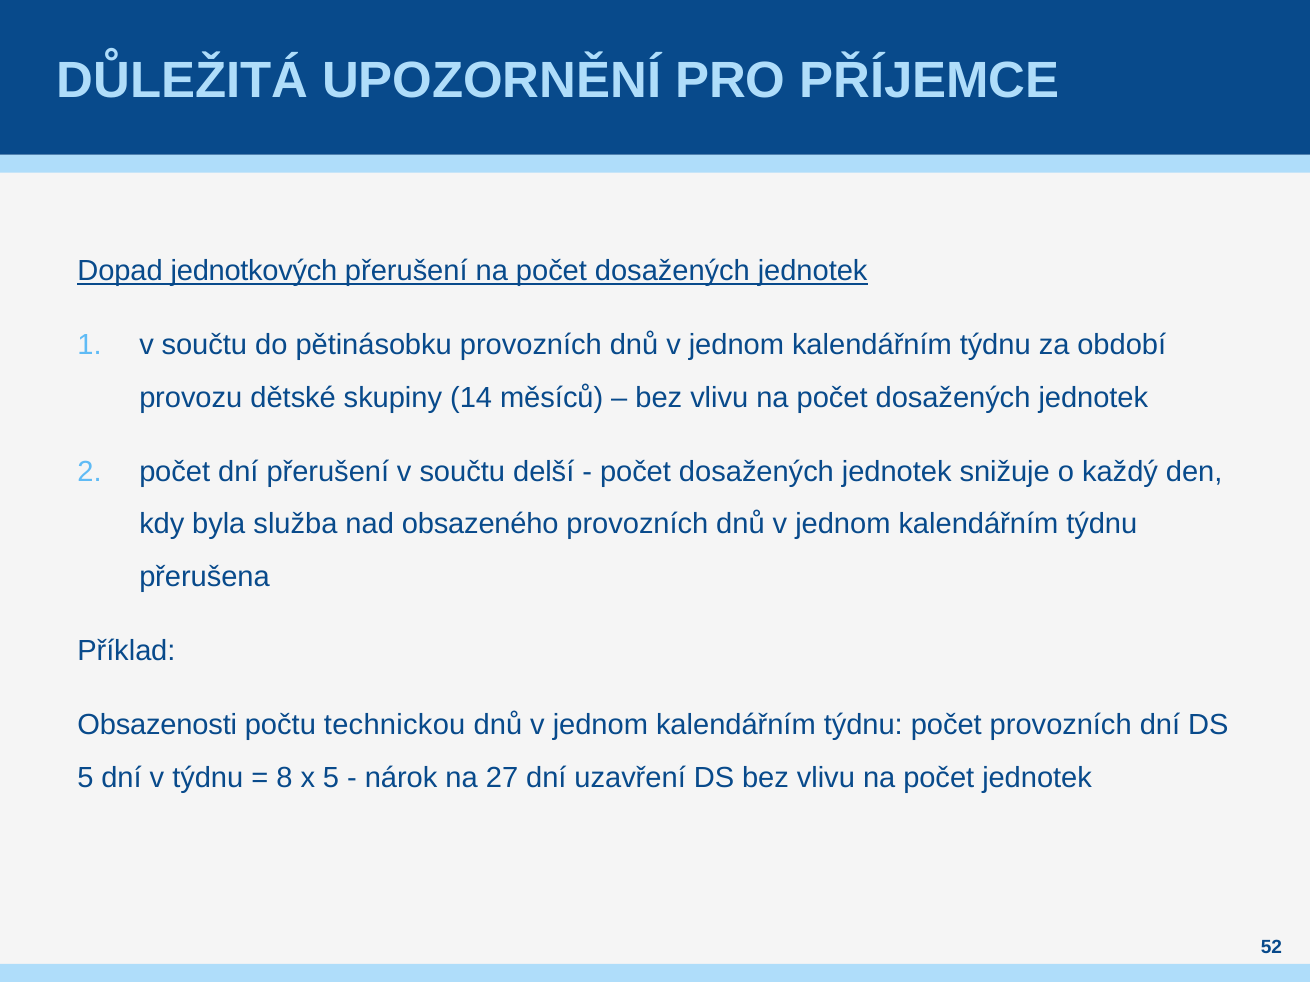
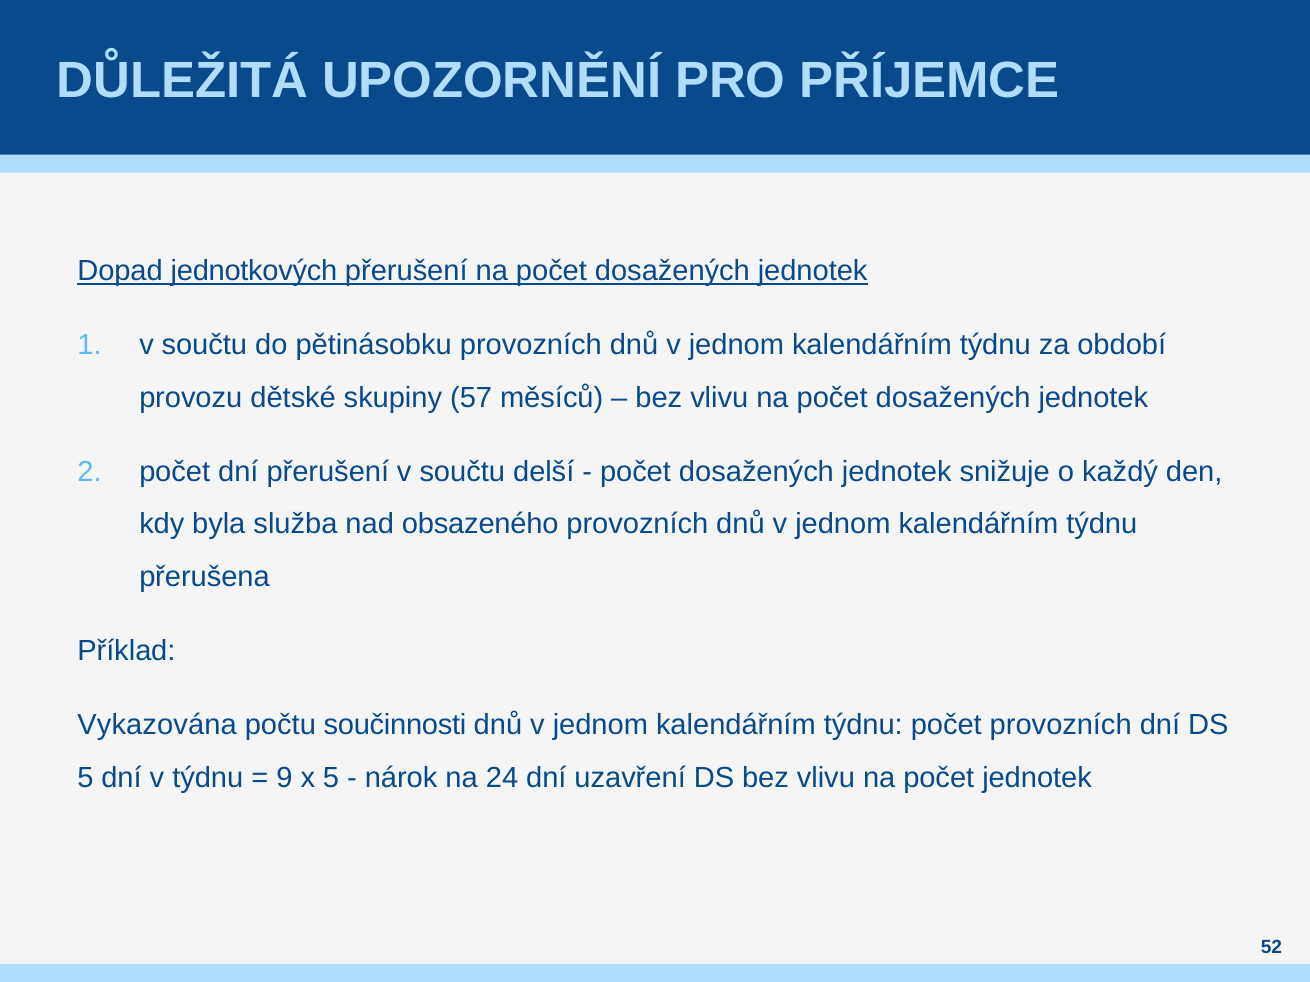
14: 14 -> 57 (471, 398)
Obsazenosti: Obsazenosti -> Vykazována (157, 726)
technickou: technickou -> součinnosti (395, 726)
8: 8 -> 9 (284, 778)
27: 27 -> 24 (502, 778)
